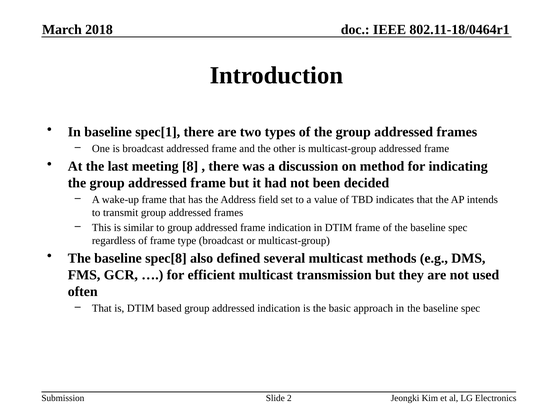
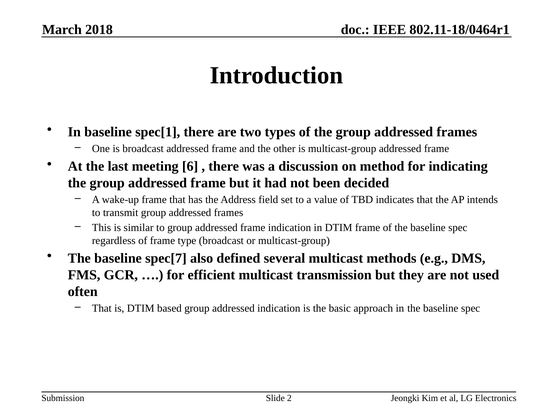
8: 8 -> 6 (190, 166)
spec[8: spec[8 -> spec[7 (166, 258)
